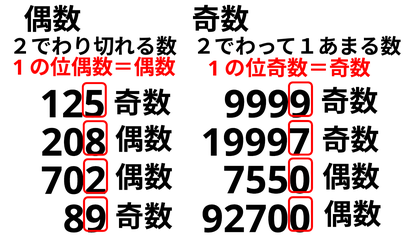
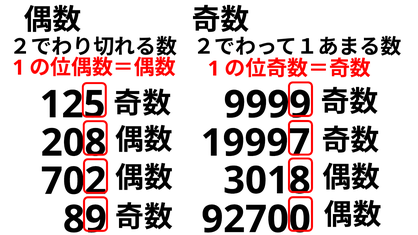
7550: 7550 -> 3018 (267, 181)
